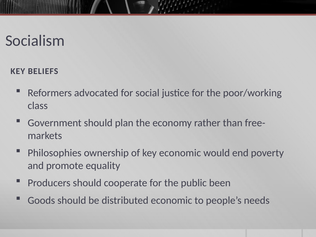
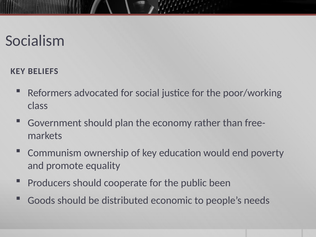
Philosophies: Philosophies -> Communism (55, 153)
key economic: economic -> education (180, 153)
